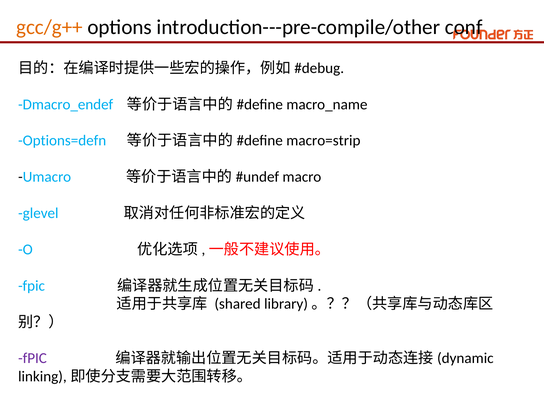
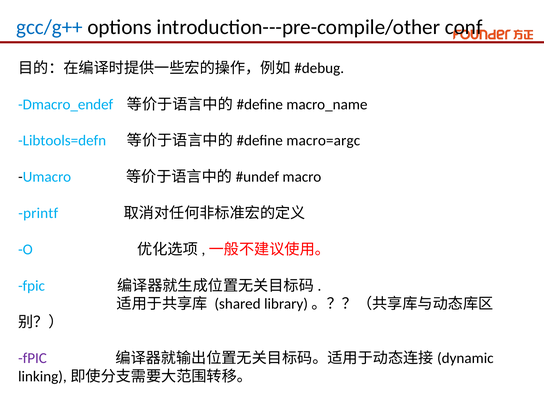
gcc/g++ colour: orange -> blue (49, 27)
Options=defn: Options=defn -> Libtools=defn (62, 141)
macro=strip: macro=strip -> macro=argc (323, 141)
glevel: glevel -> printf (38, 213)
